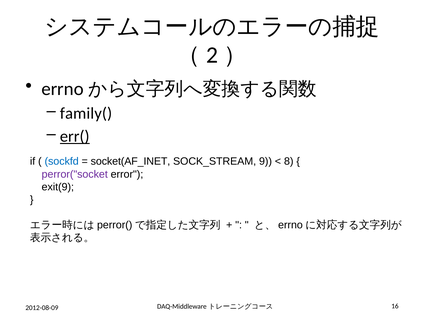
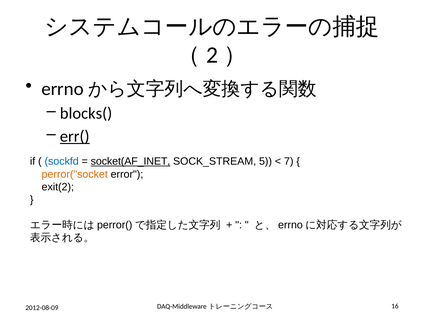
family(: family( -> blocks( (86, 113)
socket(AF_INET underline: none -> present (130, 161)
9: 9 -> 5 (265, 161)
8: 8 -> 7 (289, 161)
perror("socket colour: purple -> orange (75, 174)
exit(9: exit(9 -> exit(2 (58, 187)
